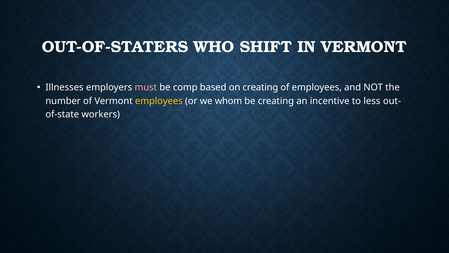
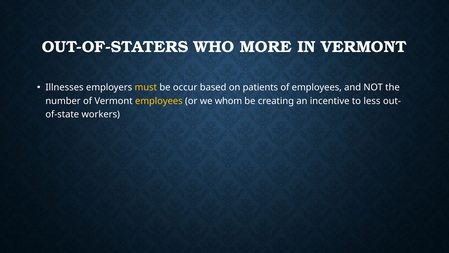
SHIFT: SHIFT -> MORE (266, 47)
must colour: pink -> yellow (146, 87)
comp: comp -> occur (185, 87)
on creating: creating -> patients (260, 87)
